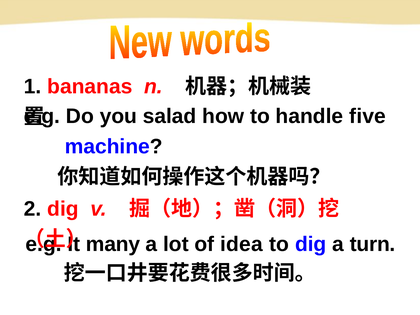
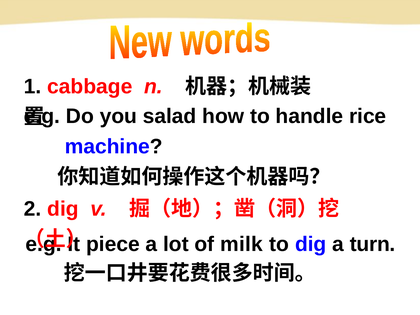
bananas: bananas -> cabbage (90, 87)
five: five -> rice (368, 116)
many: many -> piece (113, 244)
idea: idea -> milk (242, 244)
